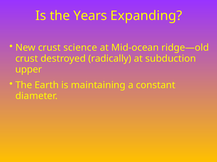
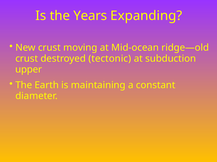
science: science -> moving (80, 48)
radically: radically -> tectonic (110, 59)
